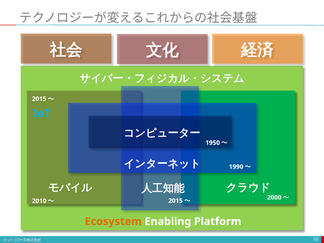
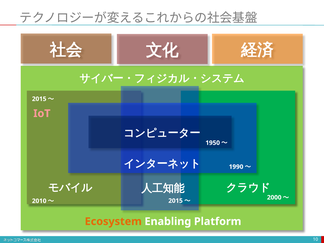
IoT colour: light blue -> pink (42, 113)
